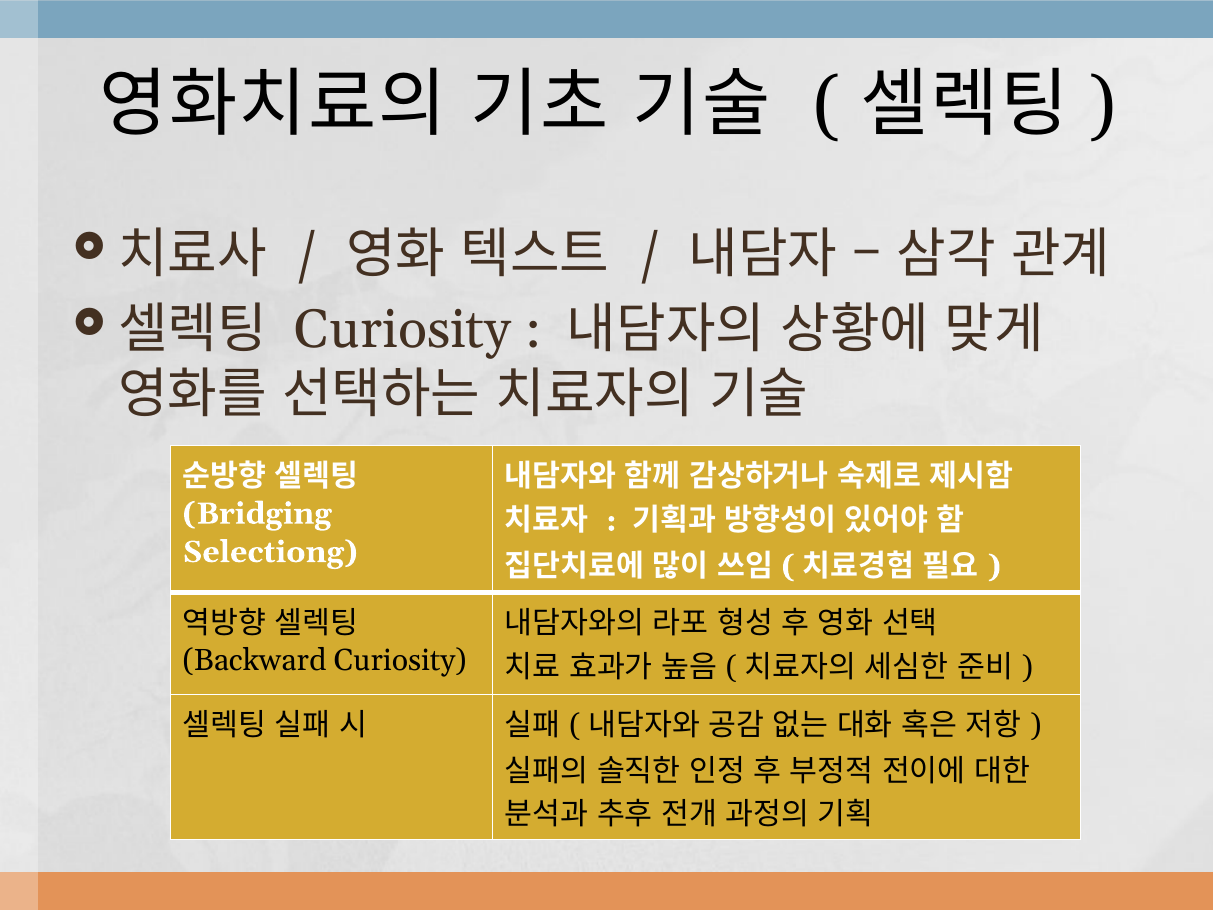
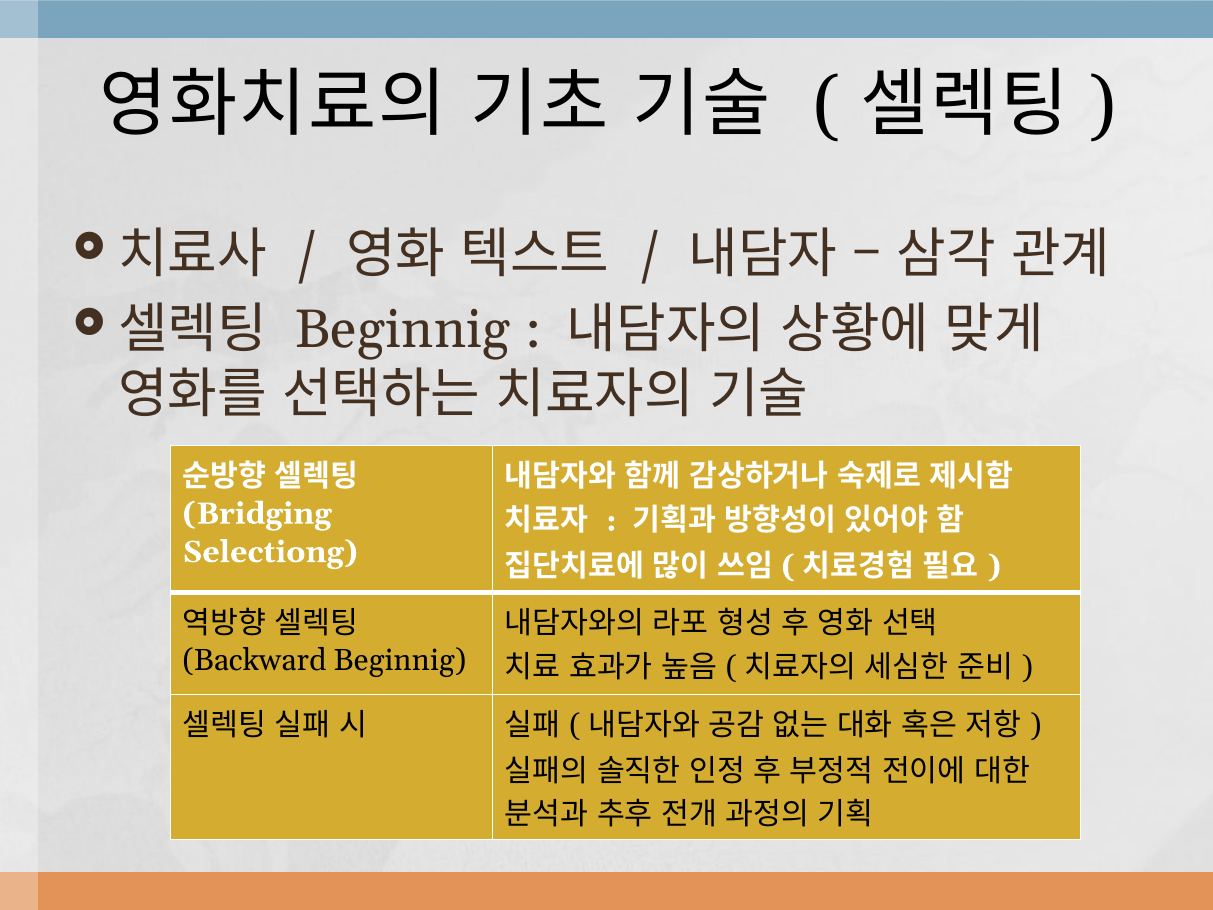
Curiosity: Curiosity -> Beginnig (403, 330)
Backward Curiosity: Curiosity -> Beginnig (400, 661)
